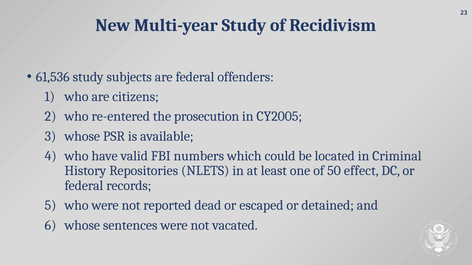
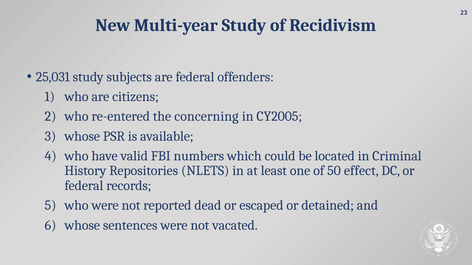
61,536: 61,536 -> 25,031 (53, 77)
prosecution: prosecution -> concerning (206, 117)
